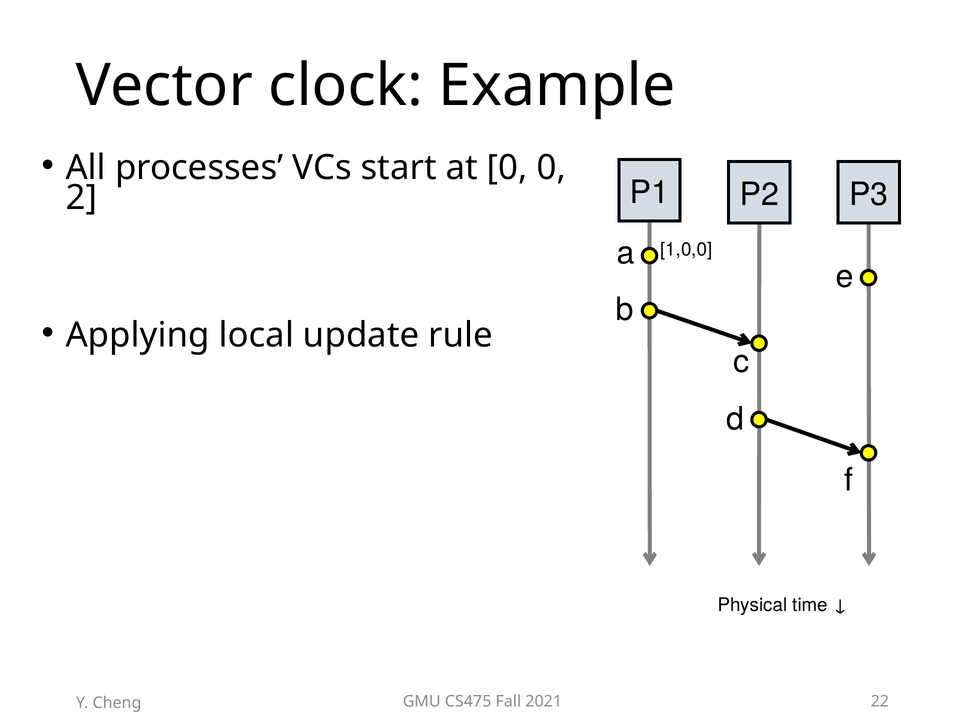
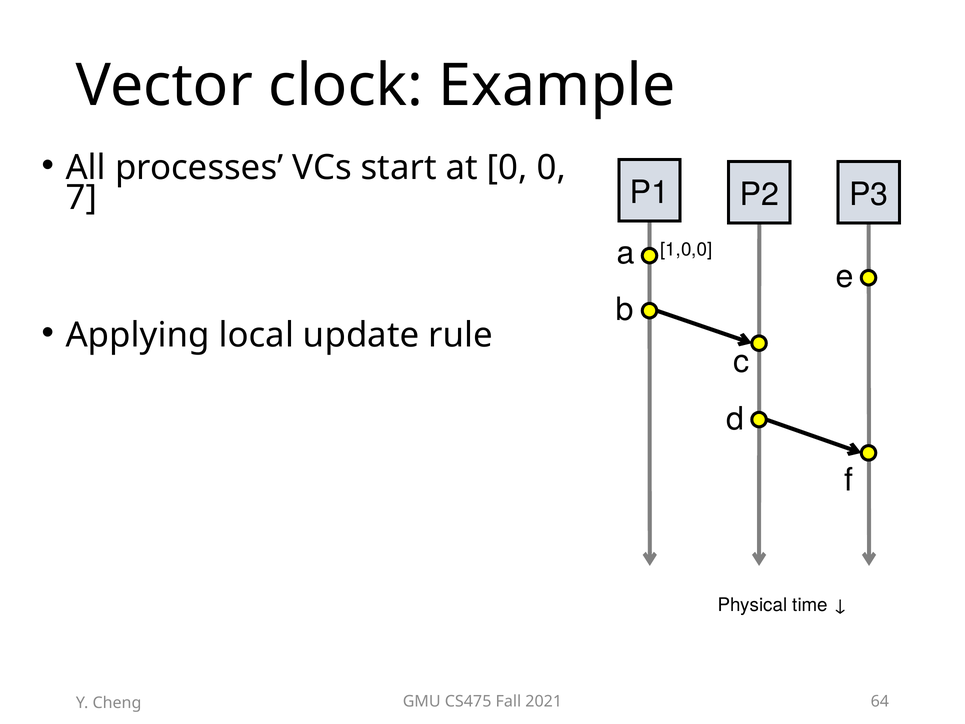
2: 2 -> 7 (81, 198)
22: 22 -> 64 (880, 701)
